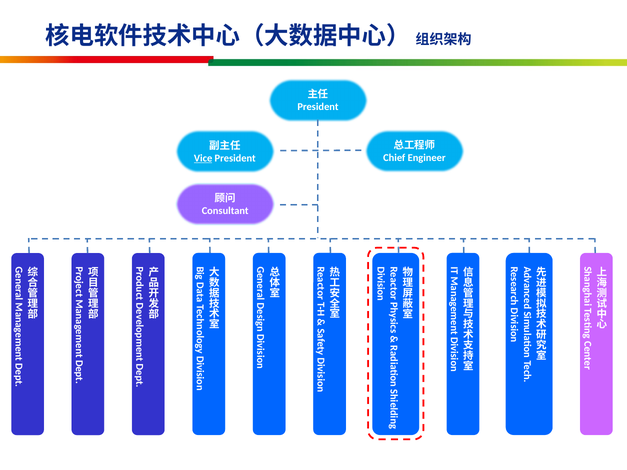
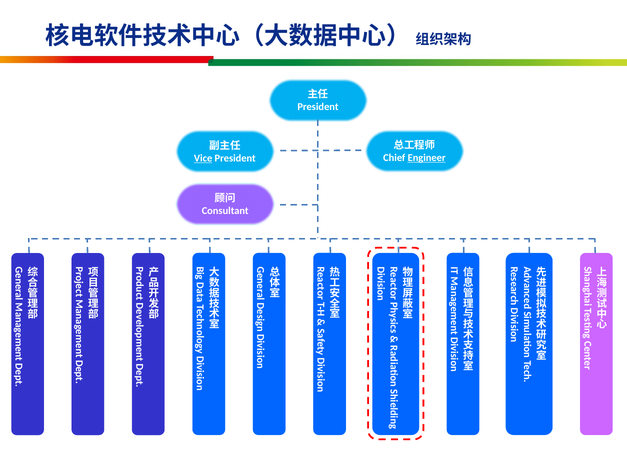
Engineer underline: none -> present (427, 158)
